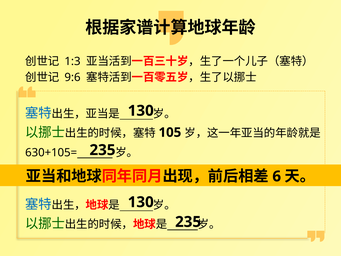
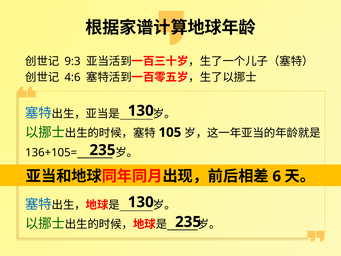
1:3: 1:3 -> 9:3 (72, 61)
9:6: 9:6 -> 4:6 (72, 77)
630+105=: 630+105= -> 136+105= (51, 153)
